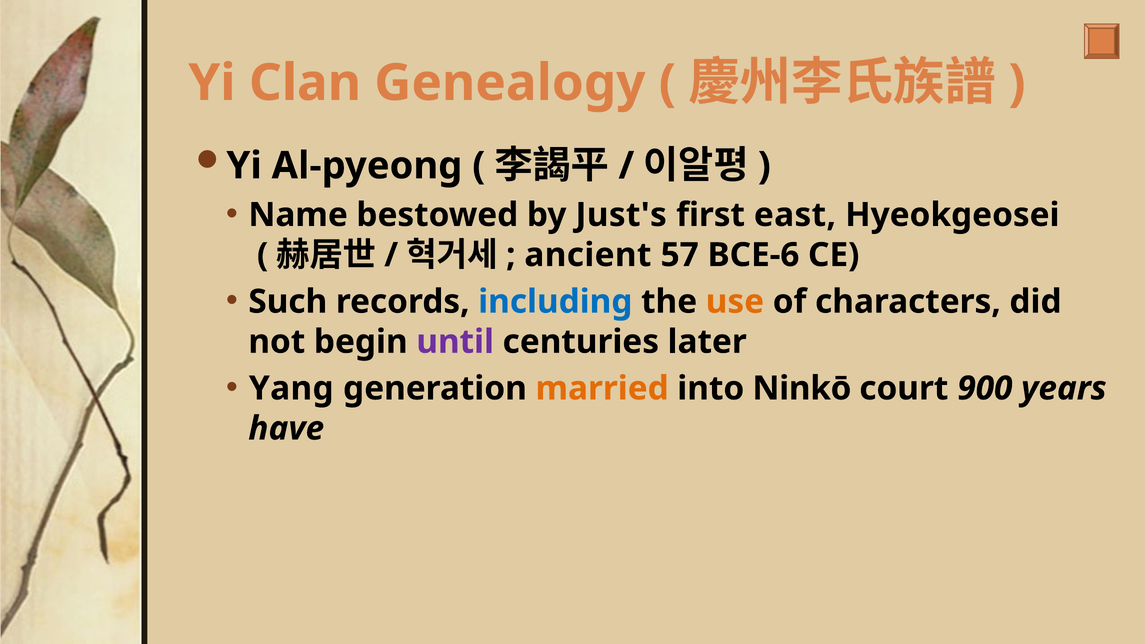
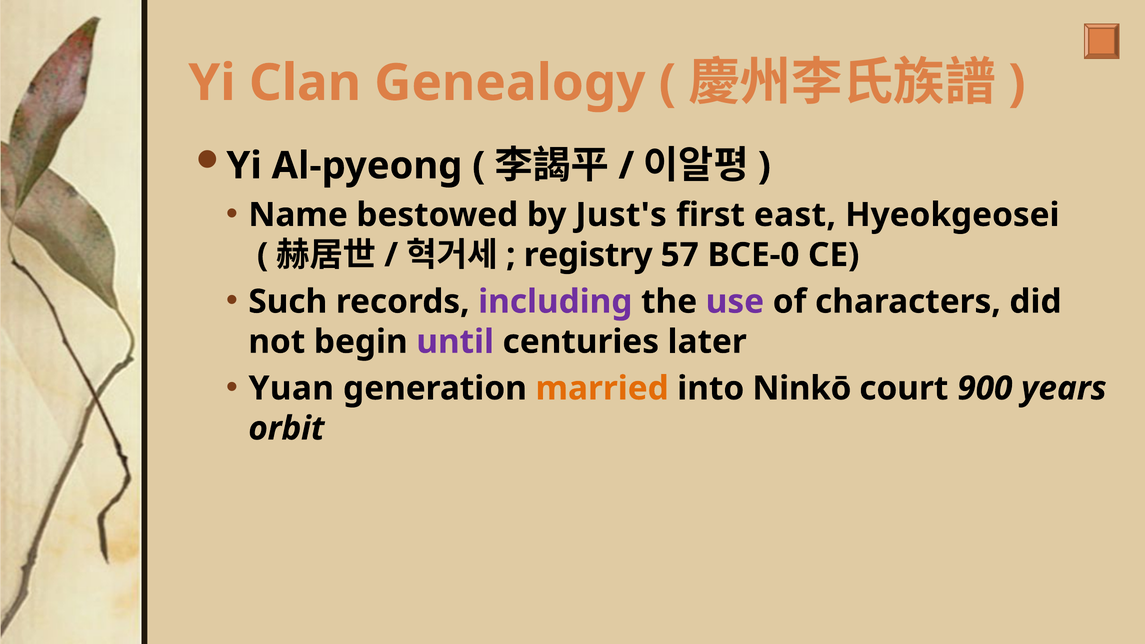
ancient: ancient -> registry (588, 255)
BCE-6: BCE-6 -> BCE-0 (753, 255)
including colour: blue -> purple (555, 302)
use colour: orange -> purple (735, 302)
Yang: Yang -> Yuan (291, 388)
have: have -> orbit (286, 429)
